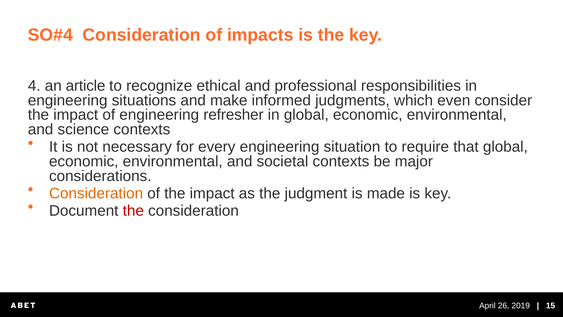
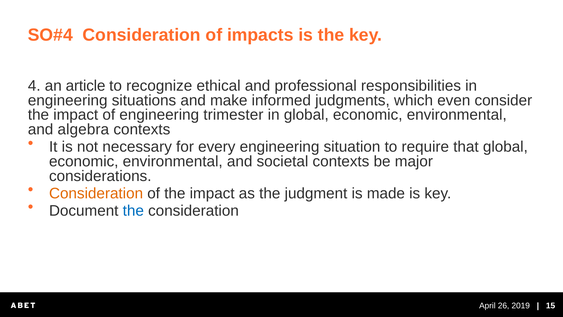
refresher: refresher -> trimester (233, 115)
science: science -> algebra (83, 129)
the colour: red -> blue (133, 210)
